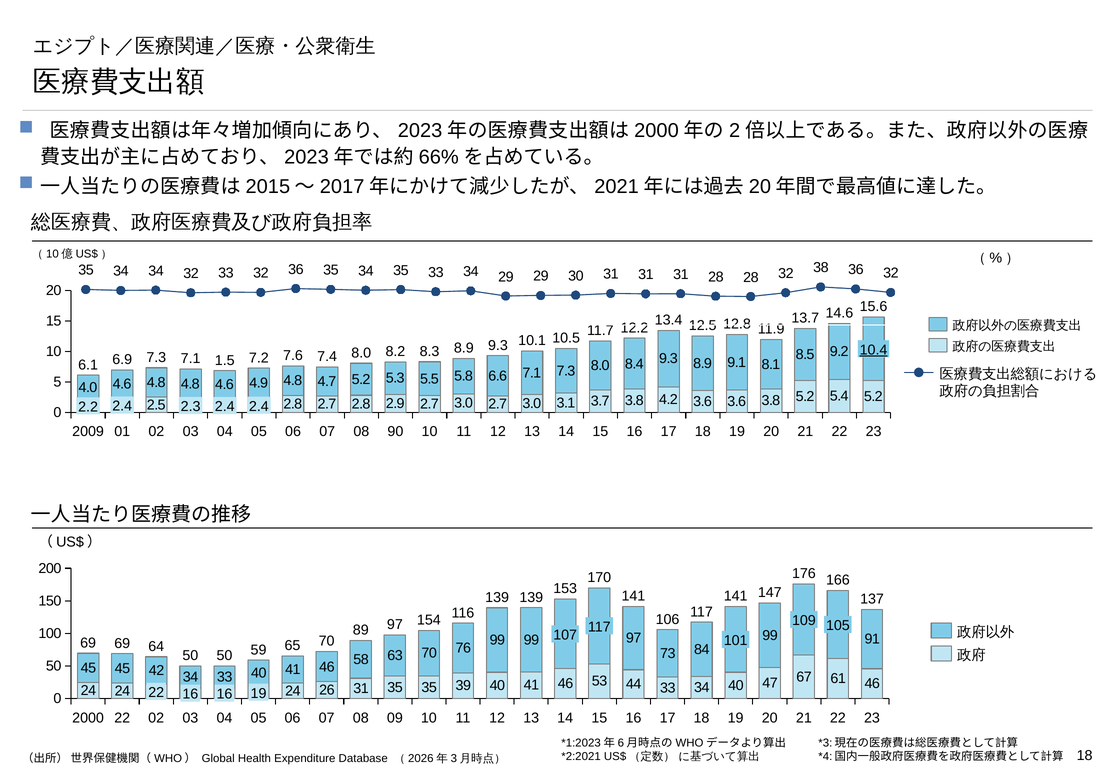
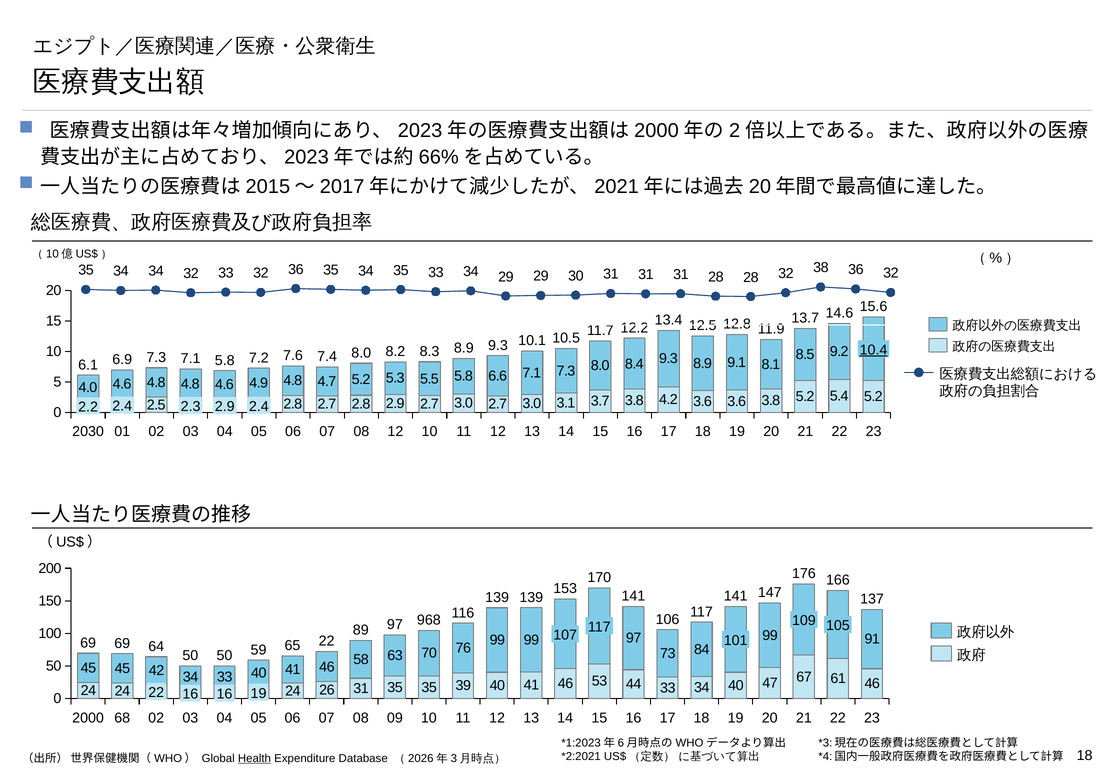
7.1 1.5: 1.5 -> 5.8 (225, 360)
2.4: 2.4 -> 2.9 (225, 407)
2009: 2009 -> 2030 (88, 432)
08 90: 90 -> 12 (395, 432)
154: 154 -> 968 (429, 620)
65 70: 70 -> 22 (327, 641)
2000 22: 22 -> 68 (122, 718)
Health underline: none -> present (254, 758)
